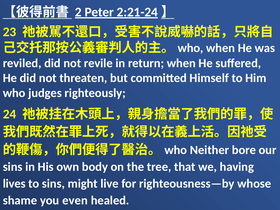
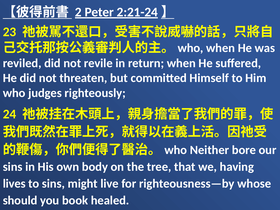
shame: shame -> should (20, 200)
even: even -> book (75, 200)
